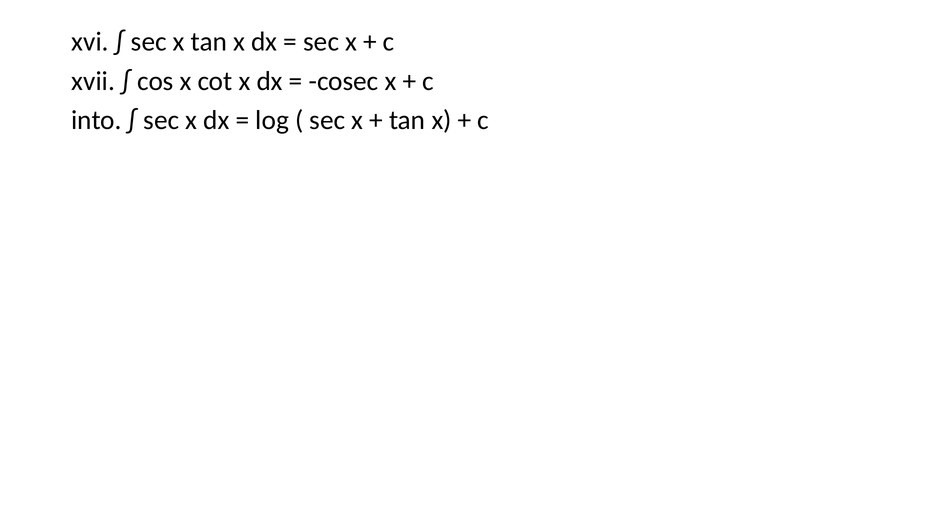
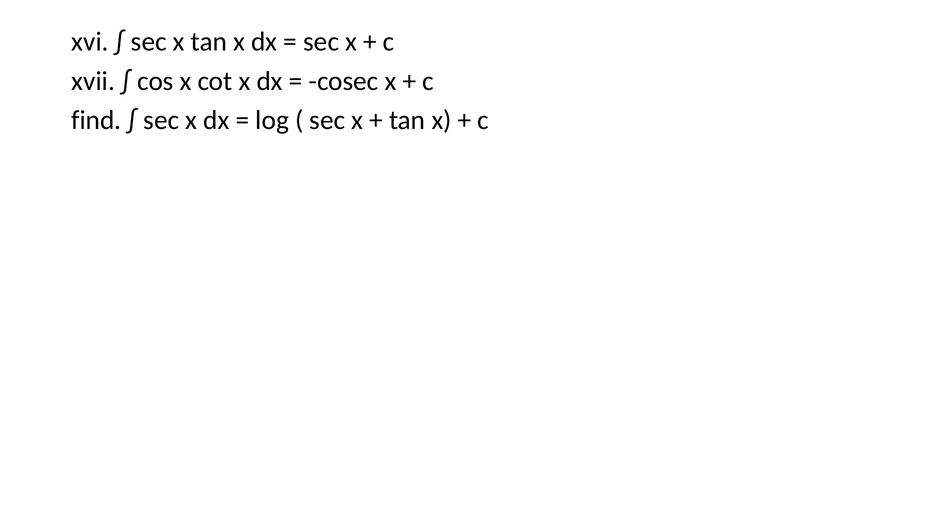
into: into -> find (96, 120)
